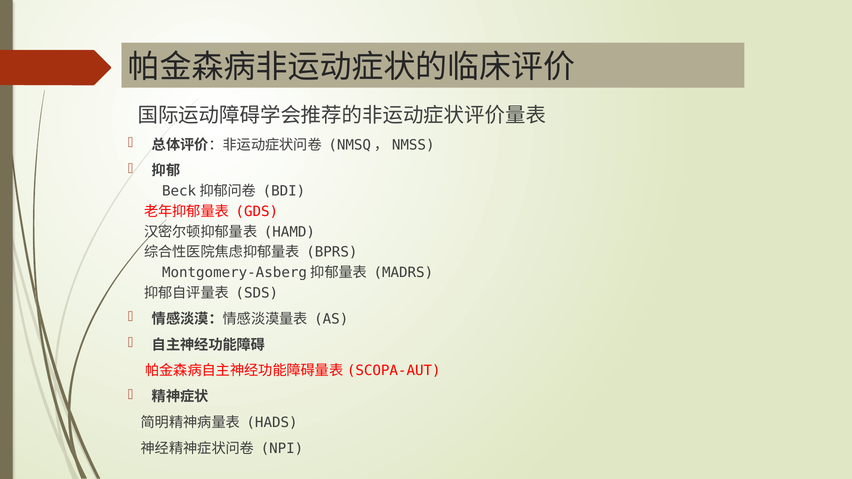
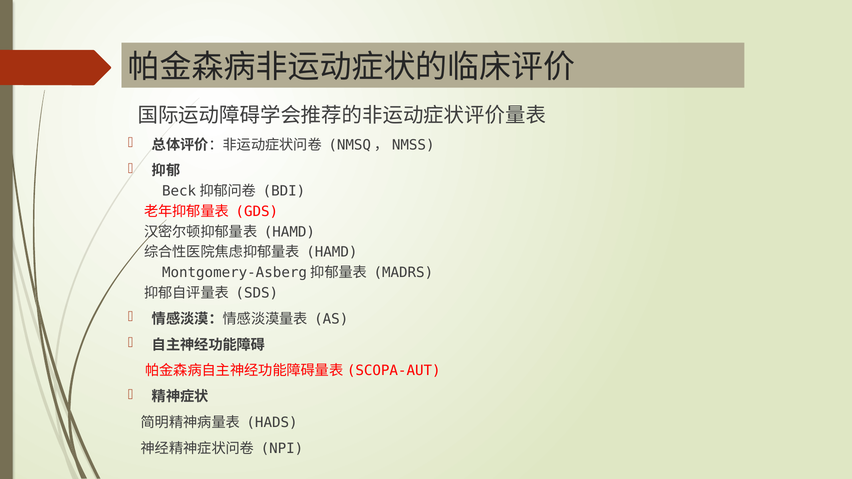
BPRS: BPRS -> HAMD (332, 252)
